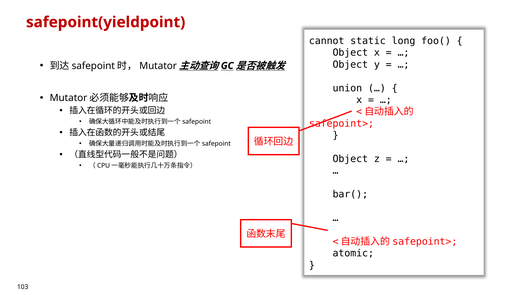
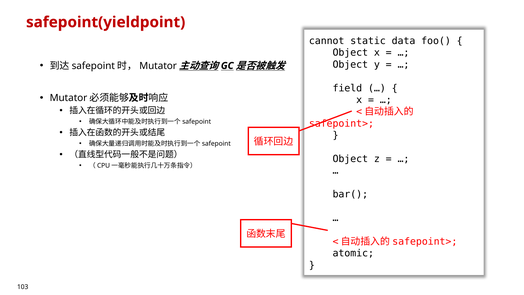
long: long -> data (404, 41)
union: union -> field (347, 88)
